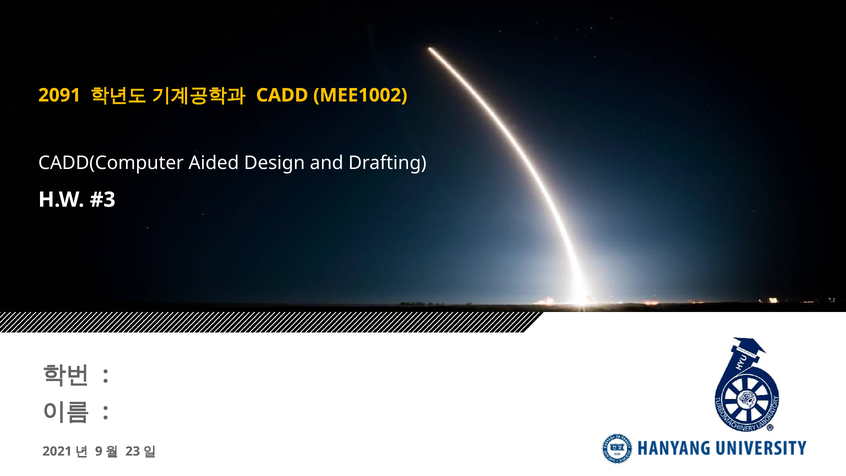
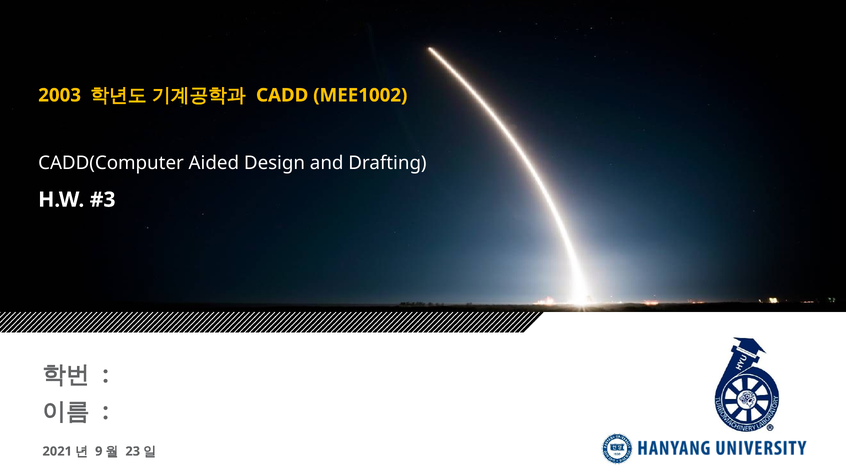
2091: 2091 -> 2003 (60, 95)
